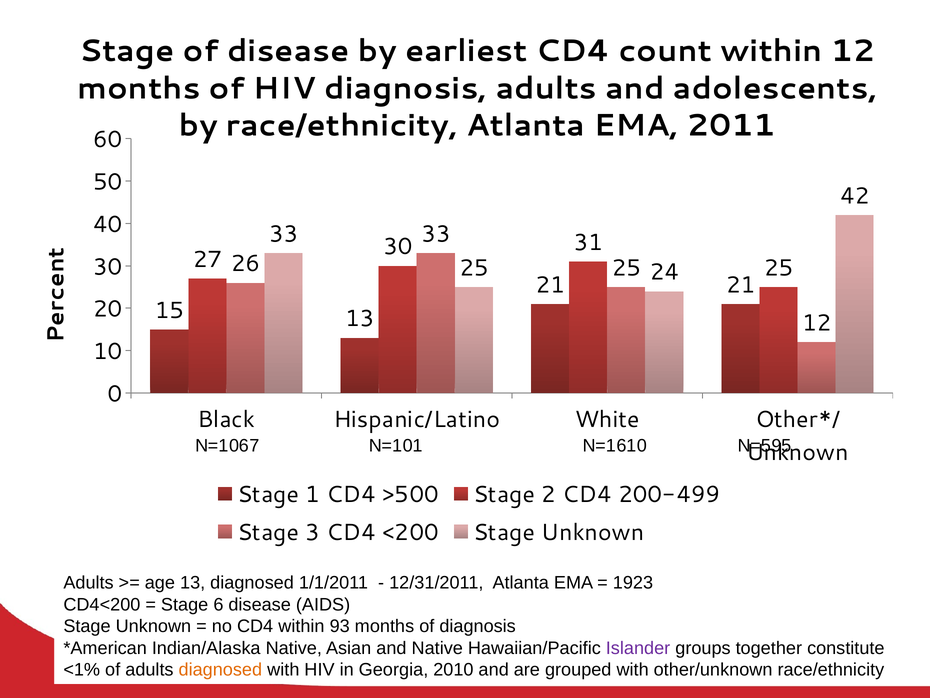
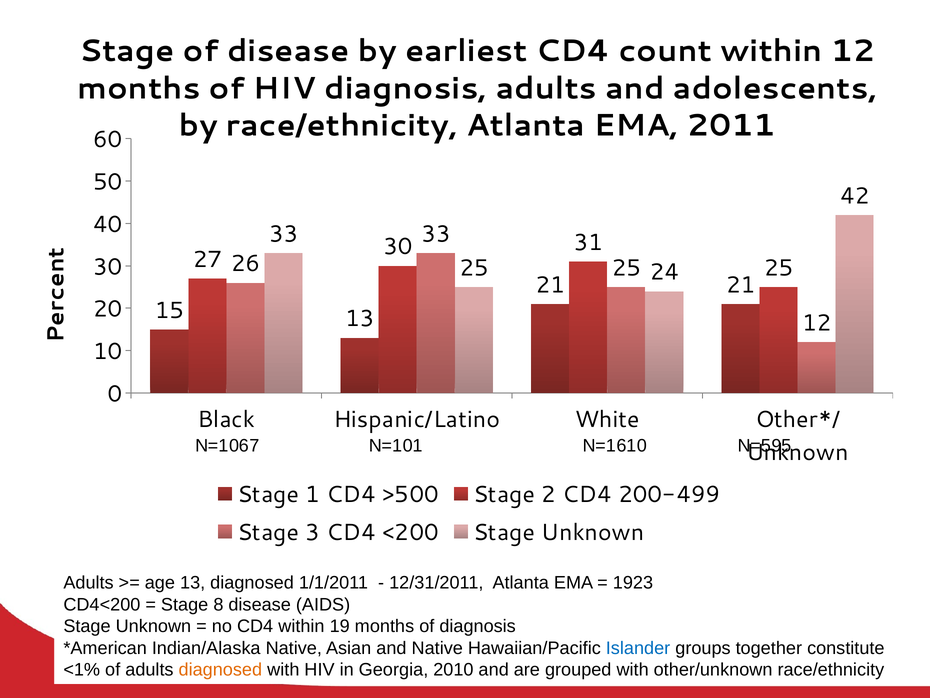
6: 6 -> 8 (218, 604)
93: 93 -> 19 (340, 626)
Islander colour: purple -> blue (638, 648)
